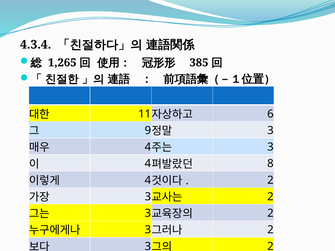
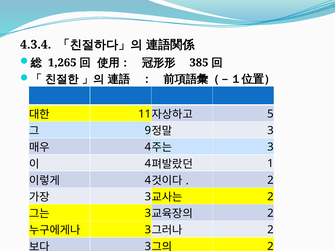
6: 6 -> 5 (270, 114)
8: 8 -> 1 (270, 164)
